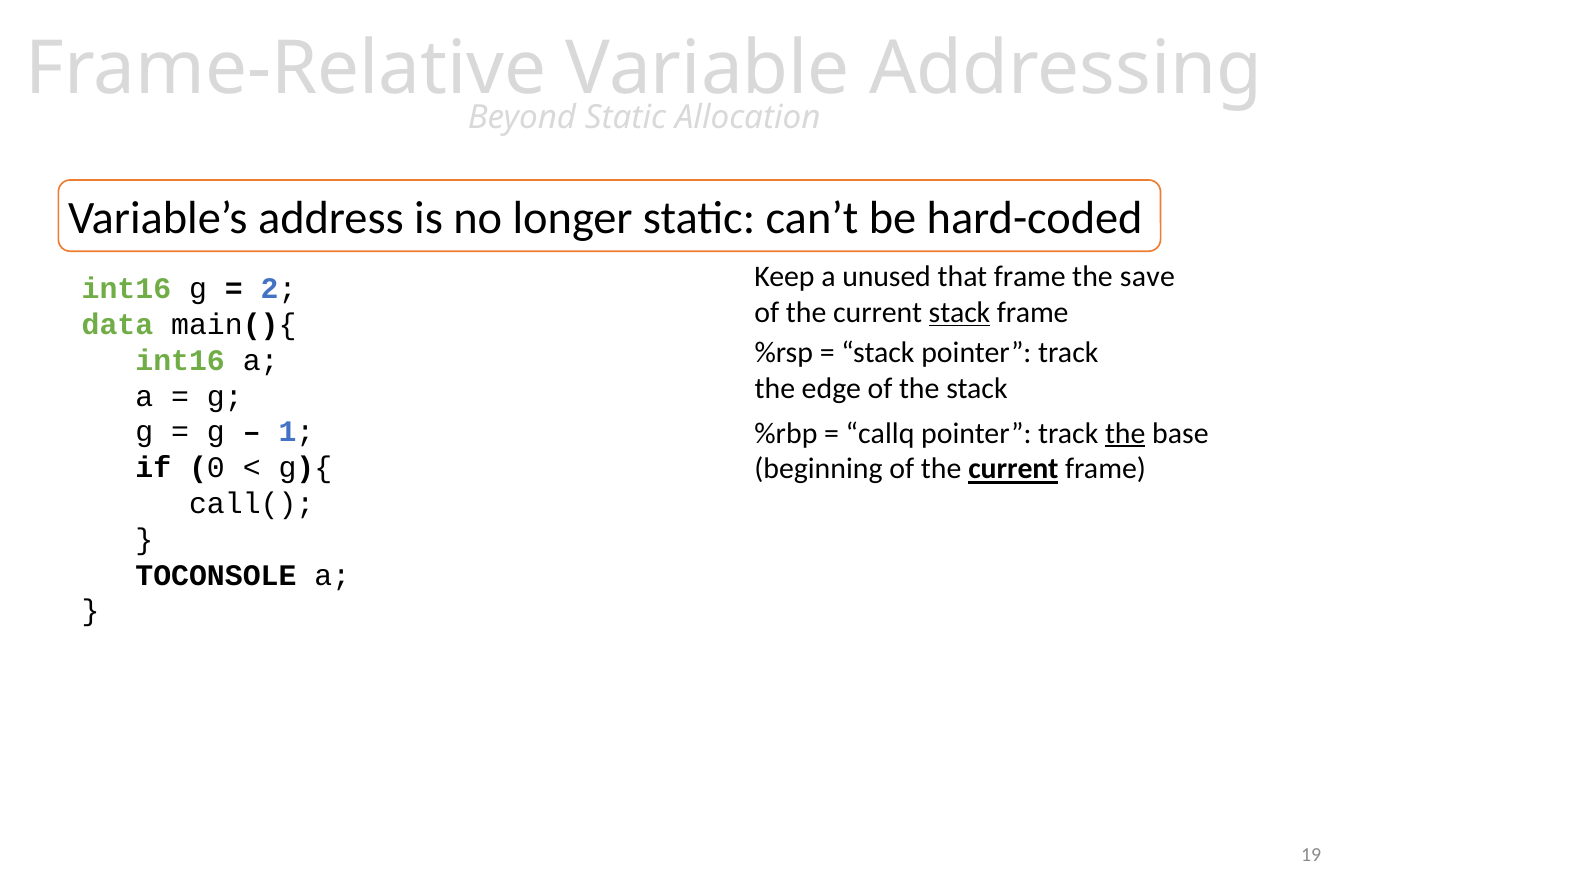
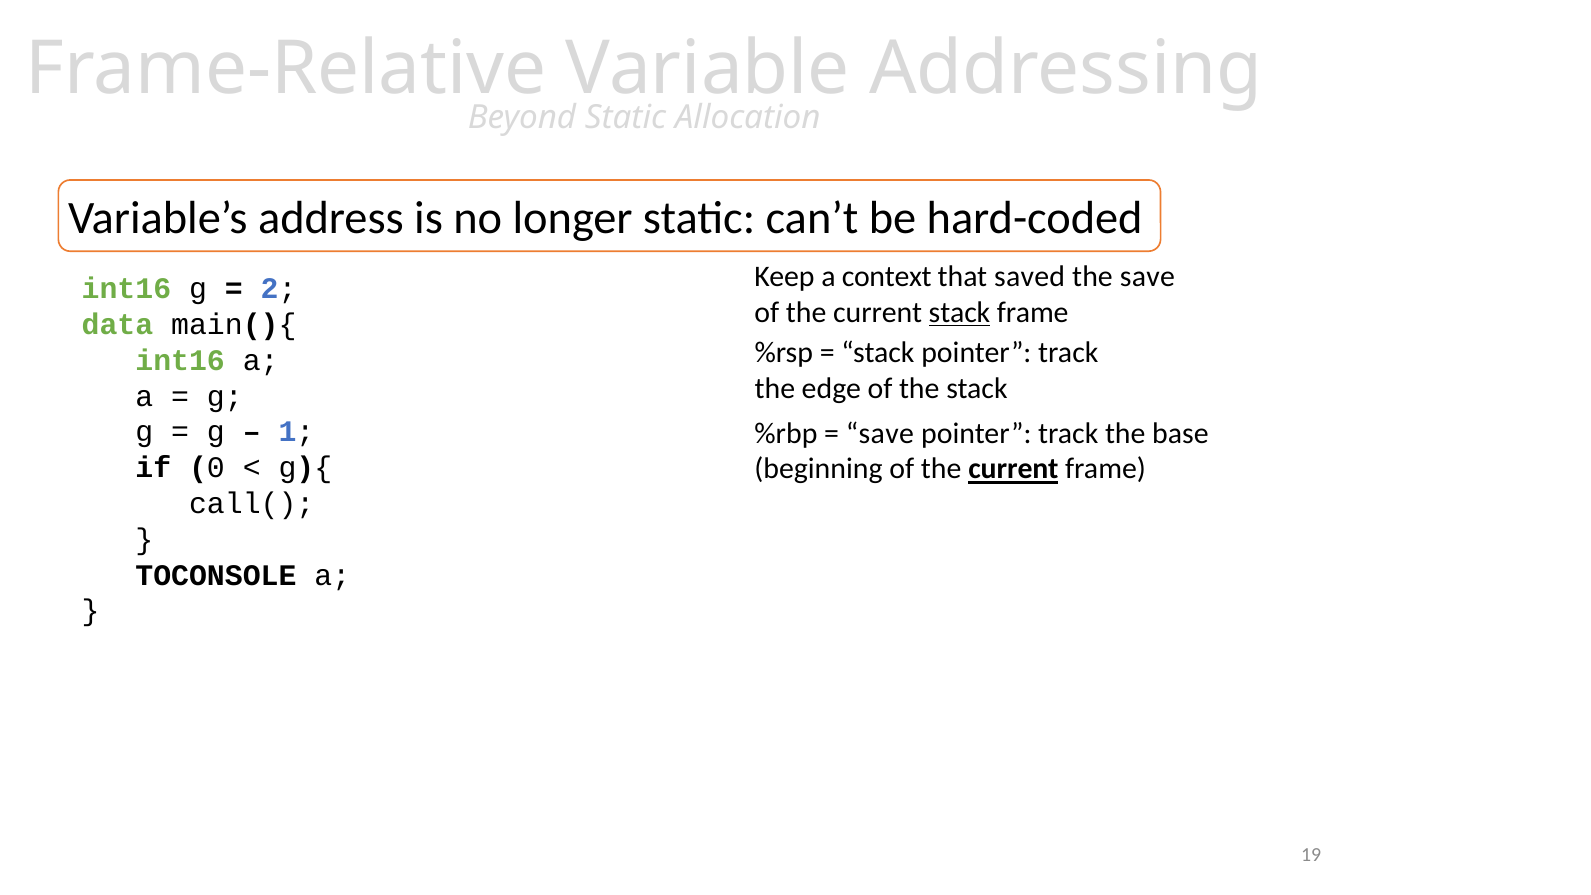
unused: unused -> context (887, 277)
that frame: frame -> saved (1030, 277)
callq: callq -> save (880, 433)
the underline: present -> none (1125, 433)
